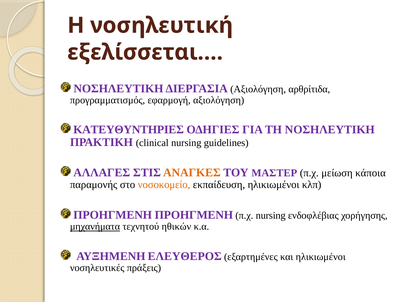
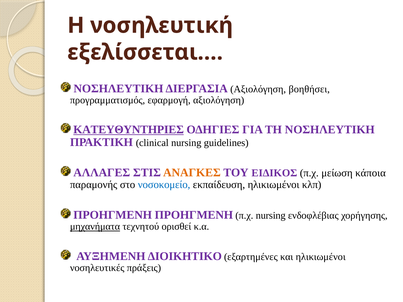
αρθρίτιδα: αρθρίτιδα -> βοηθήσει (309, 89)
ΚΑΤΕΥΘΥΝΤΗΡΙΕΣ underline: none -> present (129, 130)
ΜΑΣΤΕΡ: ΜΑΣΤΕΡ -> ΕΙΔΙΚΟΣ (274, 173)
νοσοκομείο colour: orange -> blue (164, 185)
ηθικών: ηθικών -> ορισθεί (176, 227)
ΕΛΕΥΘΕΡΟΣ: ΕΛΕΥΘΕΡΟΣ -> ΔΙΟΙΚΗΤΙΚΟ (185, 256)
